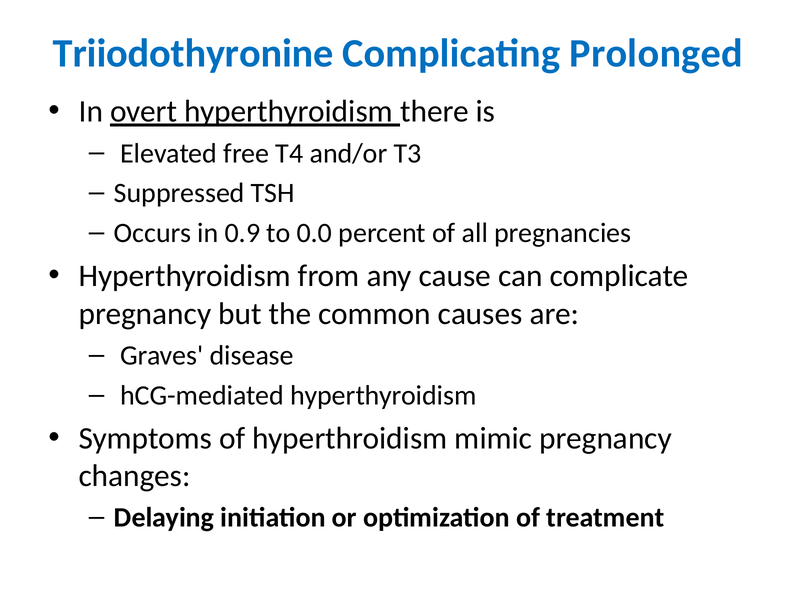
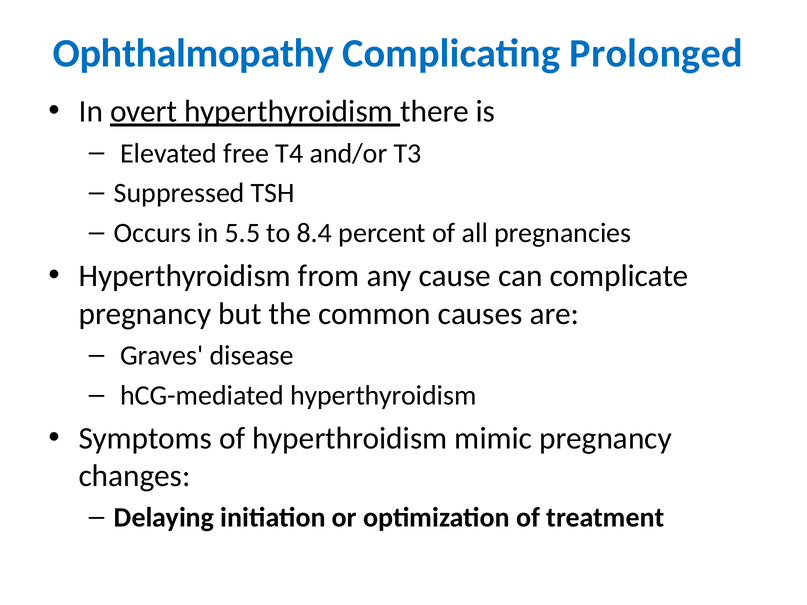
Triiodothyronine: Triiodothyronine -> Ophthalmopathy (193, 54)
0.9: 0.9 -> 5.5 (242, 233)
0.0: 0.0 -> 8.4 (314, 233)
